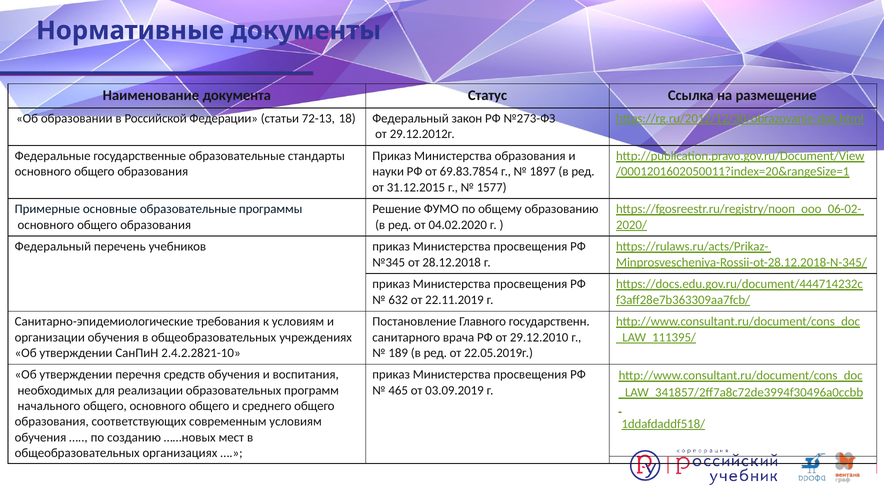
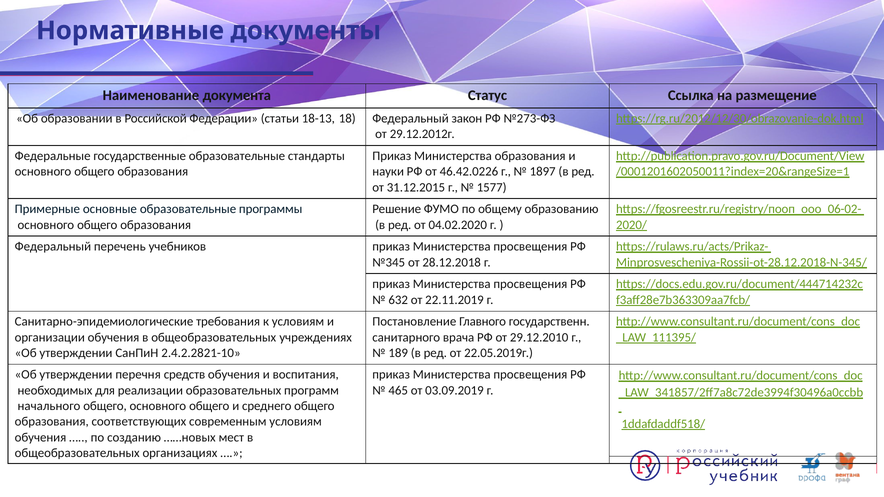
72-13: 72-13 -> 18-13 (318, 119)
69.83.7854: 69.83.7854 -> 46.42.0226 (469, 172)
